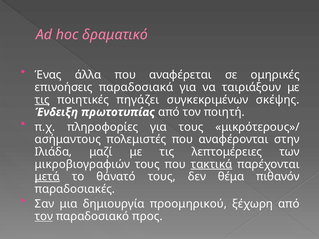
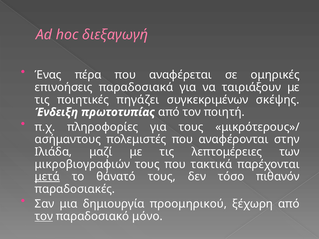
δραματικό: δραματικό -> διεξαγωγή (115, 35)
άλλα: άλλα -> πέρα (88, 75)
τις underline: present -> none (42, 100)
τακτικά underline: present -> none (211, 164)
θέμα: θέμα -> τόσο (231, 177)
προς: προς -> μόνο (148, 217)
